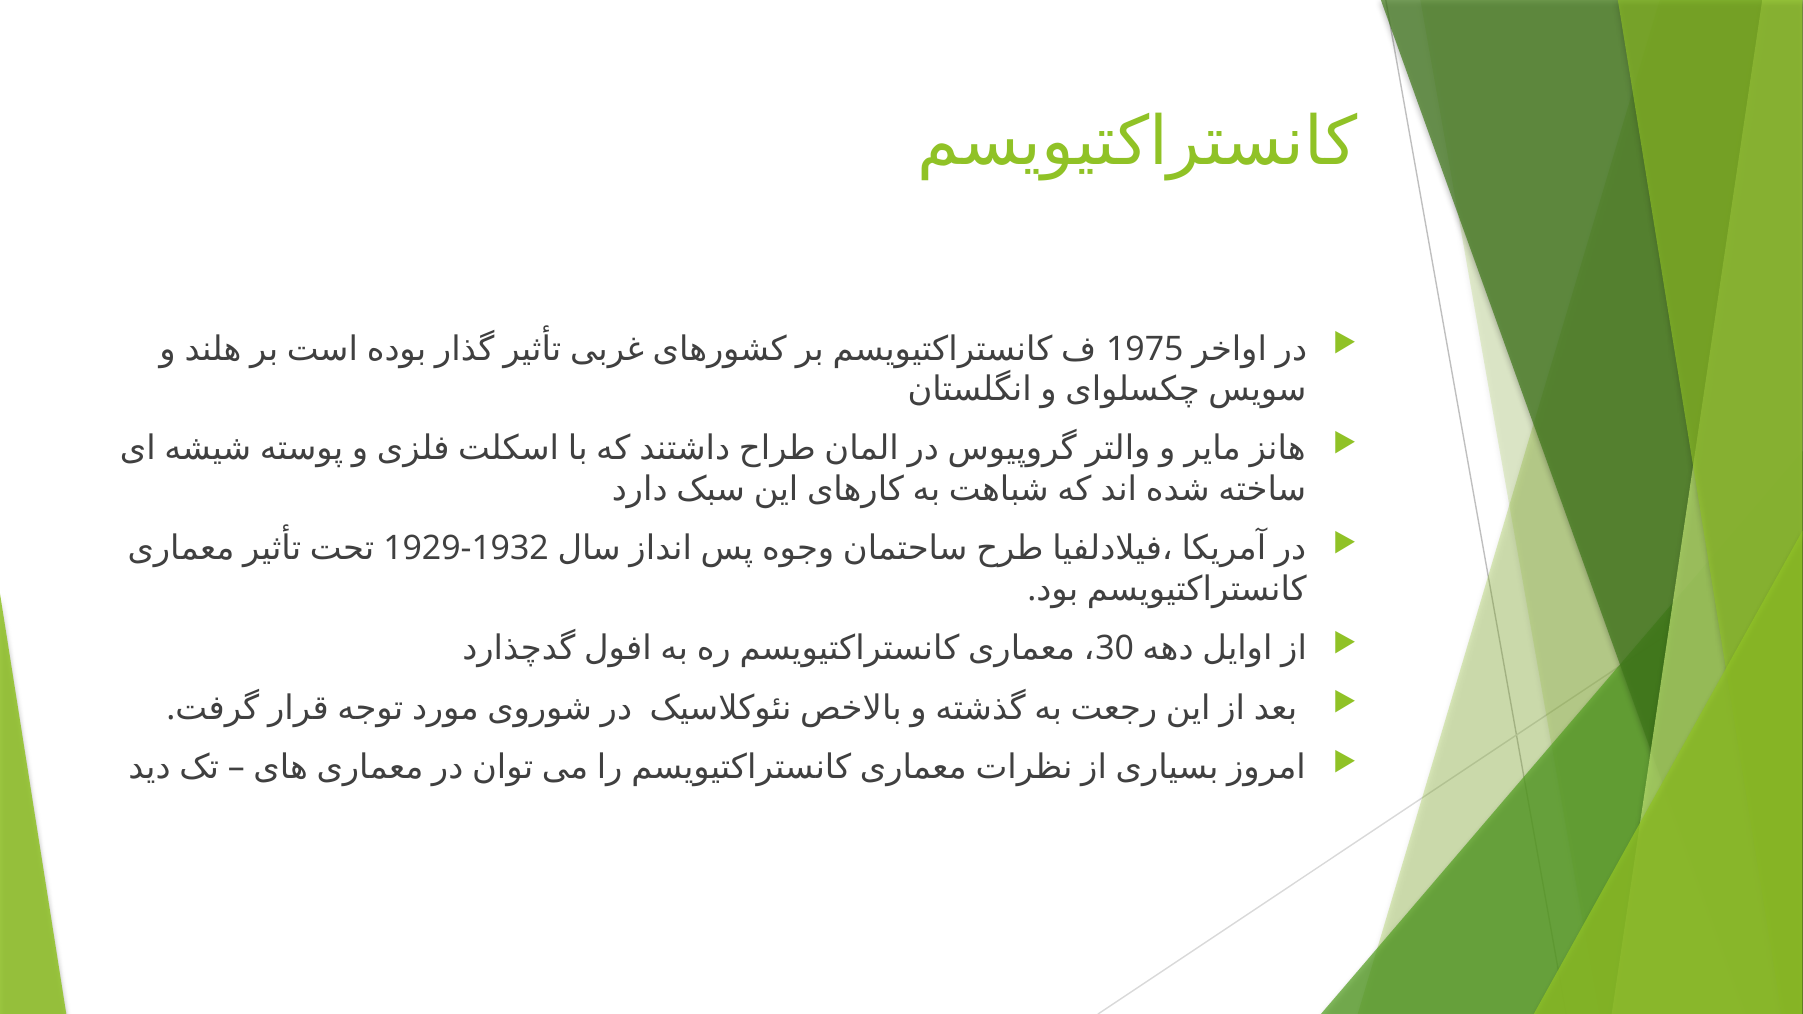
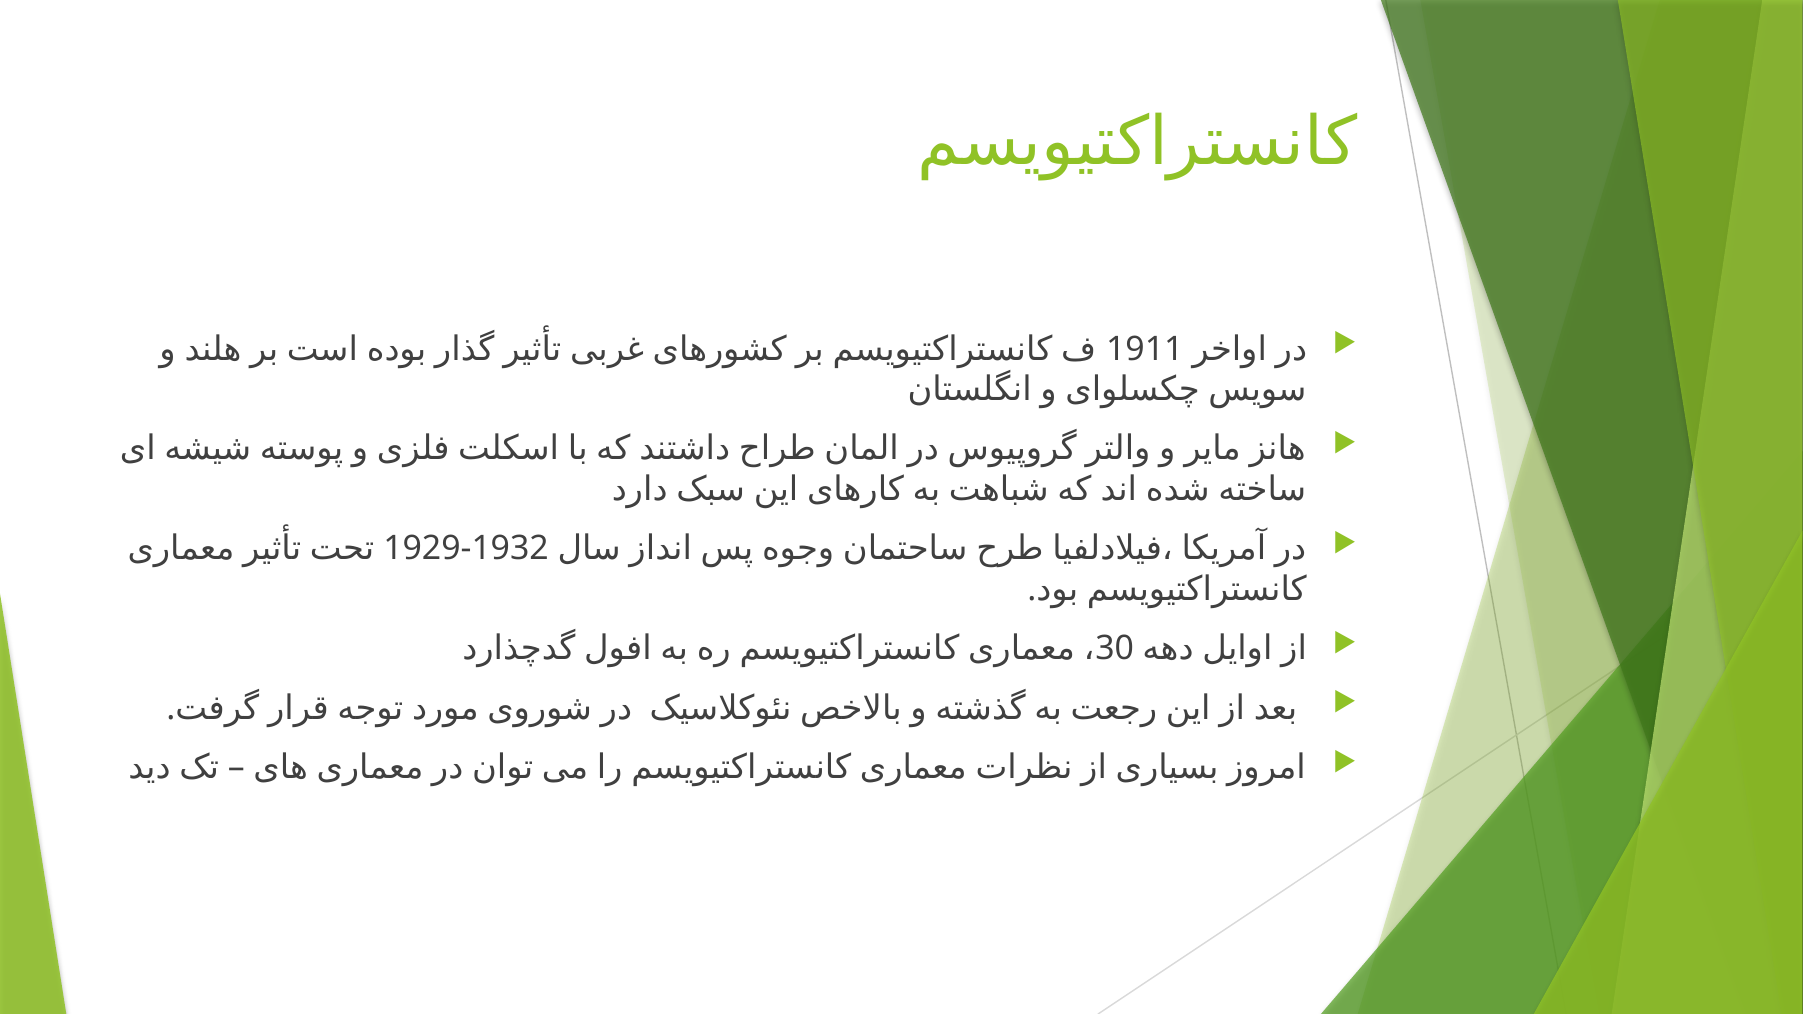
1975: 1975 -> 1911 (1145, 349)
